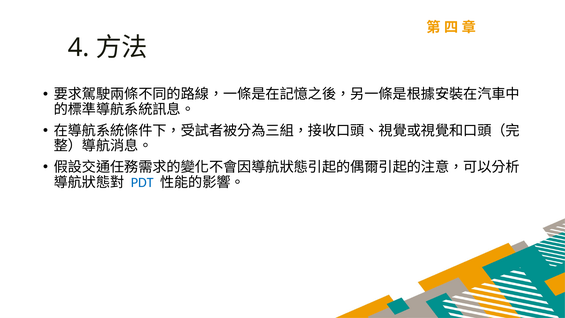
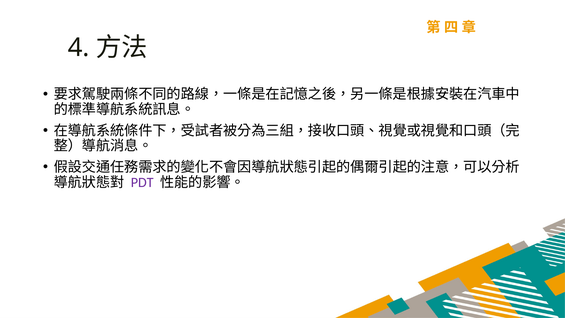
PDT colour: blue -> purple (142, 182)
